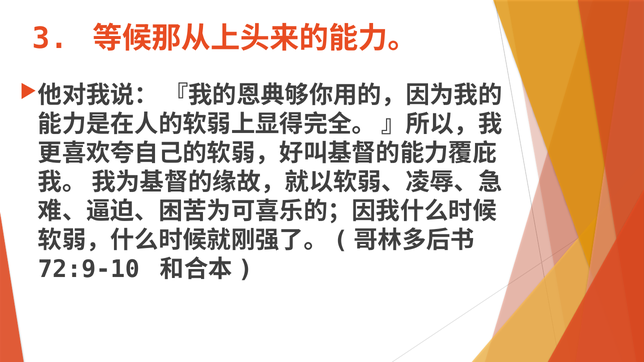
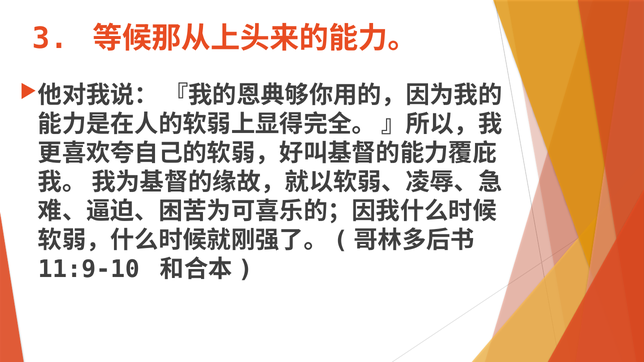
72:9-10: 72:9-10 -> 11:9-10 (89, 269)
